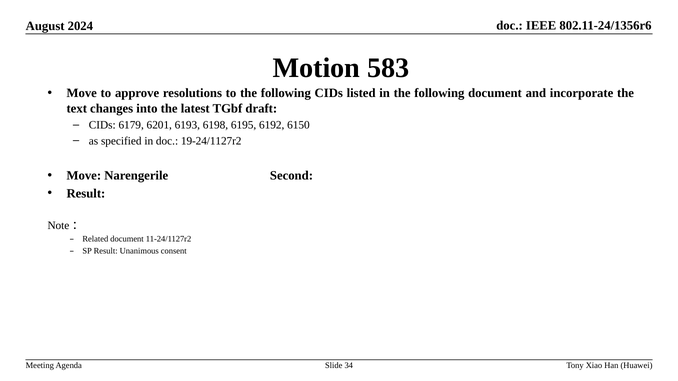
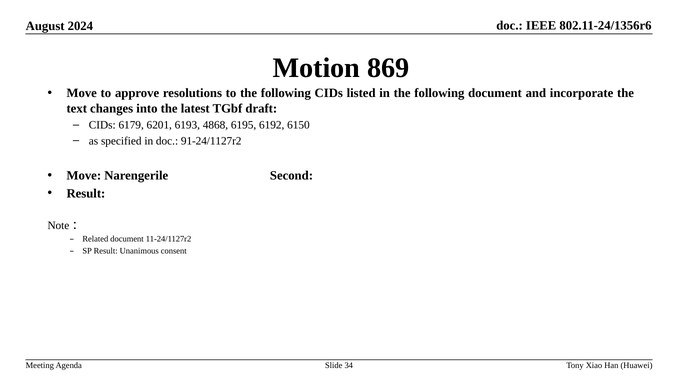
583: 583 -> 869 (388, 68)
6198: 6198 -> 4868 (216, 125)
19-24/1127r2: 19-24/1127r2 -> 91-24/1127r2 (211, 141)
